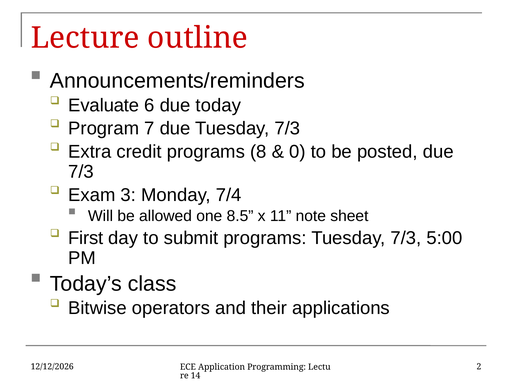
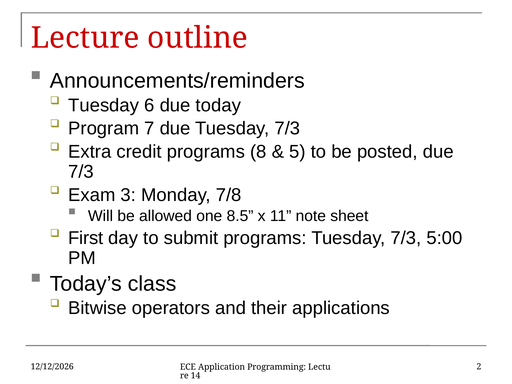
Evaluate: Evaluate -> Tuesday (104, 105)
0: 0 -> 5 (297, 152)
7/4: 7/4 -> 7/8 (229, 195)
